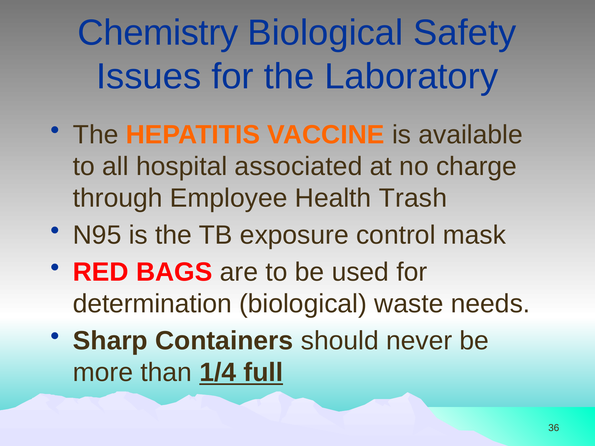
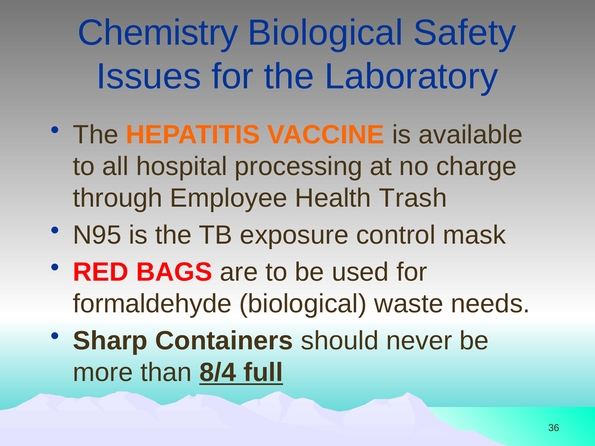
associated: associated -> processing (299, 166)
determination: determination -> formaldehyde (152, 304)
1/4: 1/4 -> 8/4 (218, 373)
